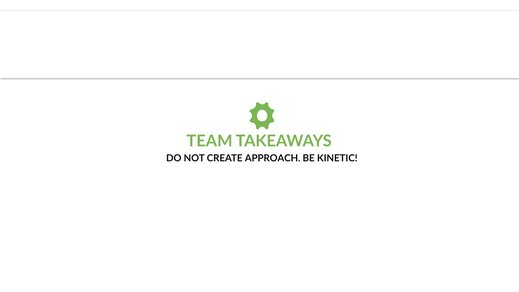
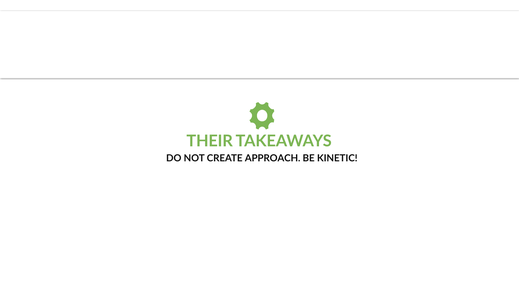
TEAM: TEAM -> THEIR (210, 141)
